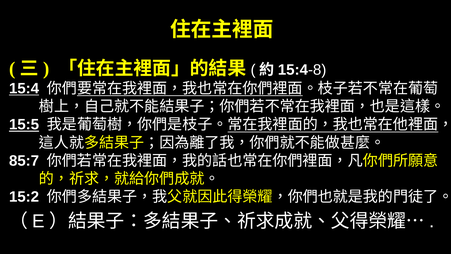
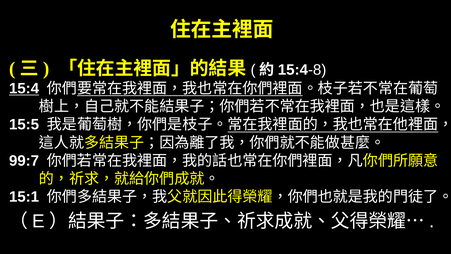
15:5 underline: present -> none (24, 125)
85:7: 85:7 -> 99:7 (24, 161)
15:2: 15:2 -> 15:1 (24, 197)
